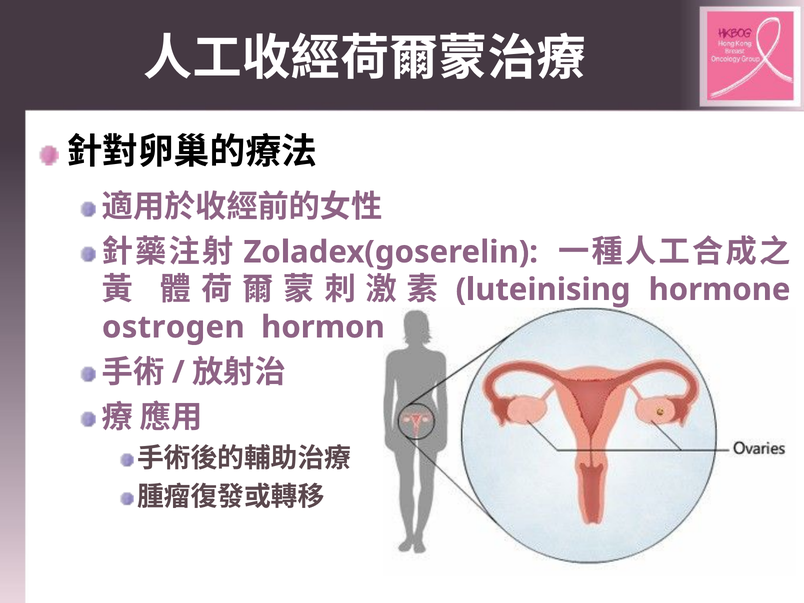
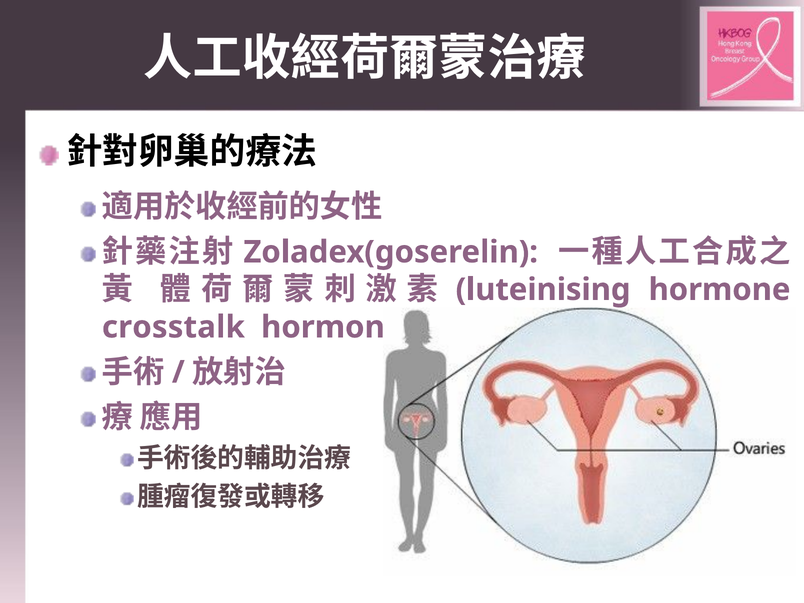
ostrogen: ostrogen -> crosstalk (173, 327)
